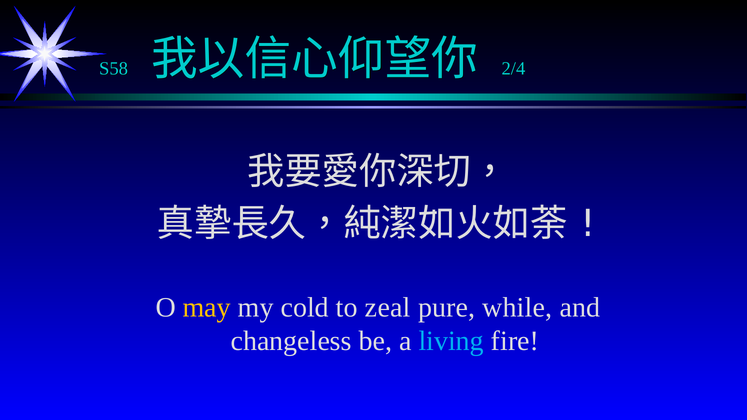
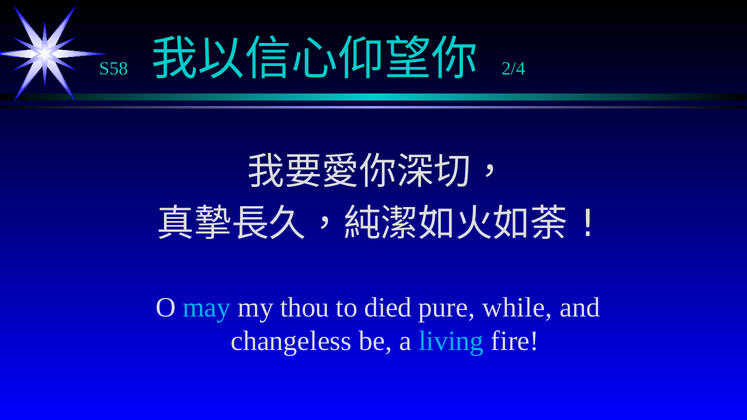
may colour: yellow -> light blue (207, 308)
cold: cold -> thou (305, 308)
zeal: zeal -> died (388, 308)
